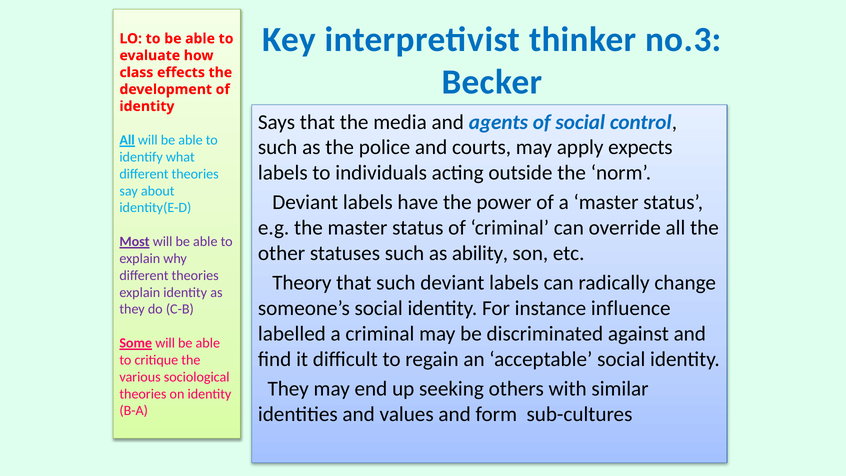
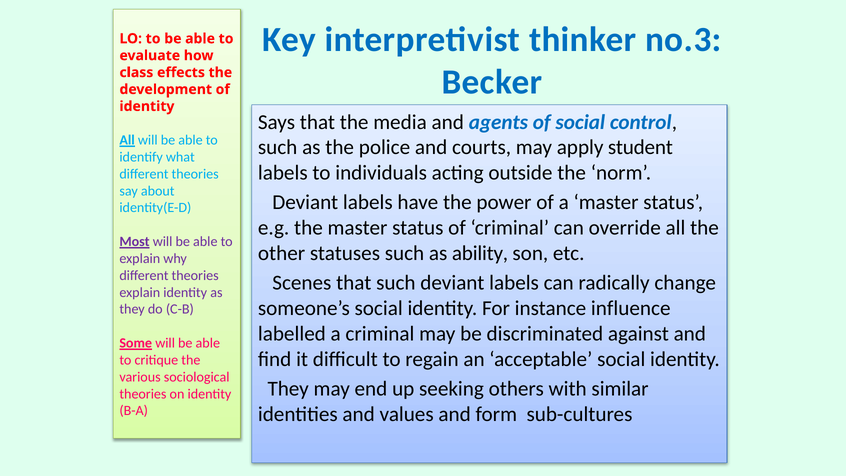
expects: expects -> student (640, 147)
Theory: Theory -> Scenes (302, 283)
